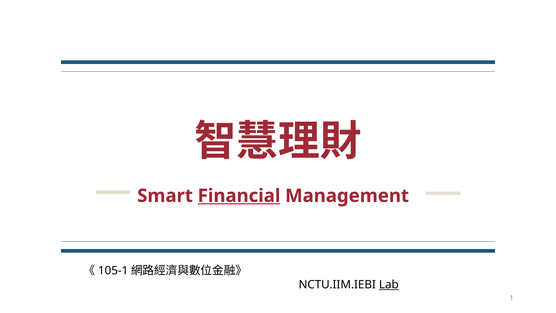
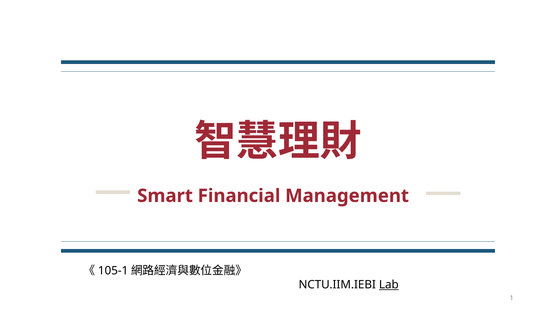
Financial underline: present -> none (239, 196)
